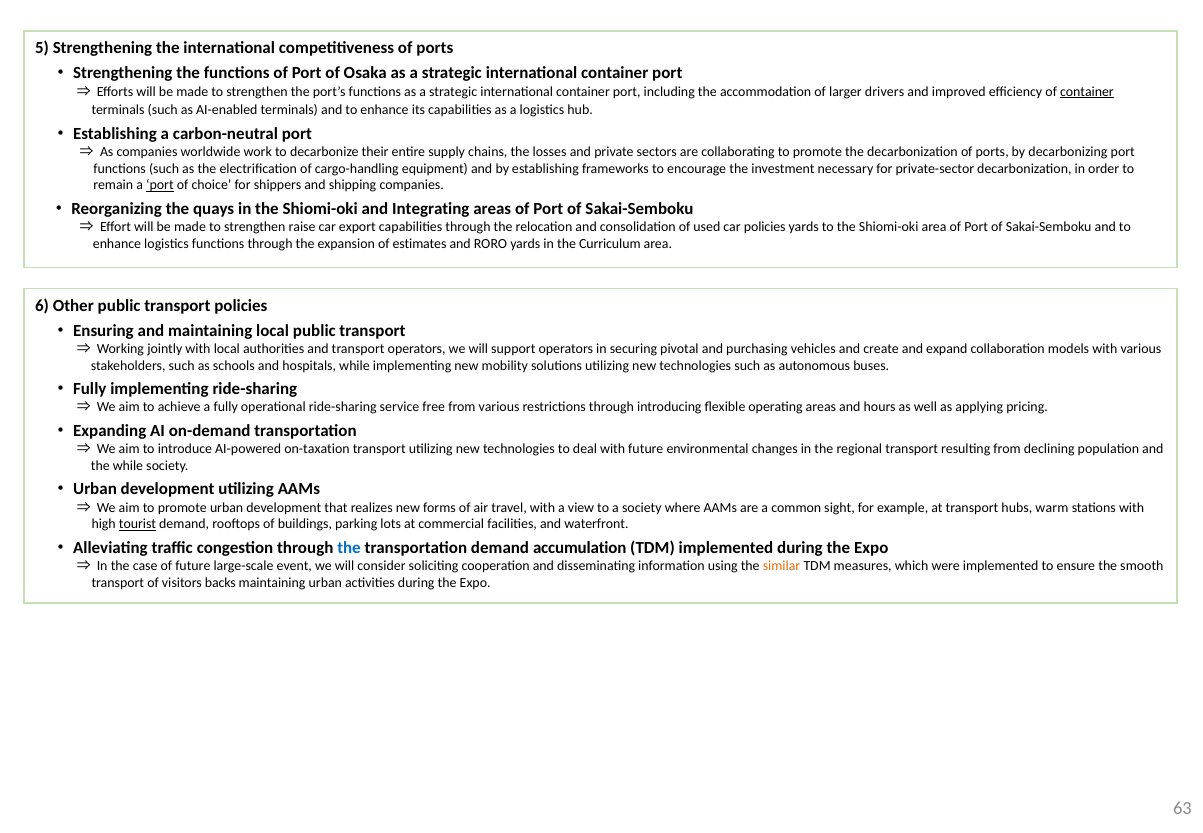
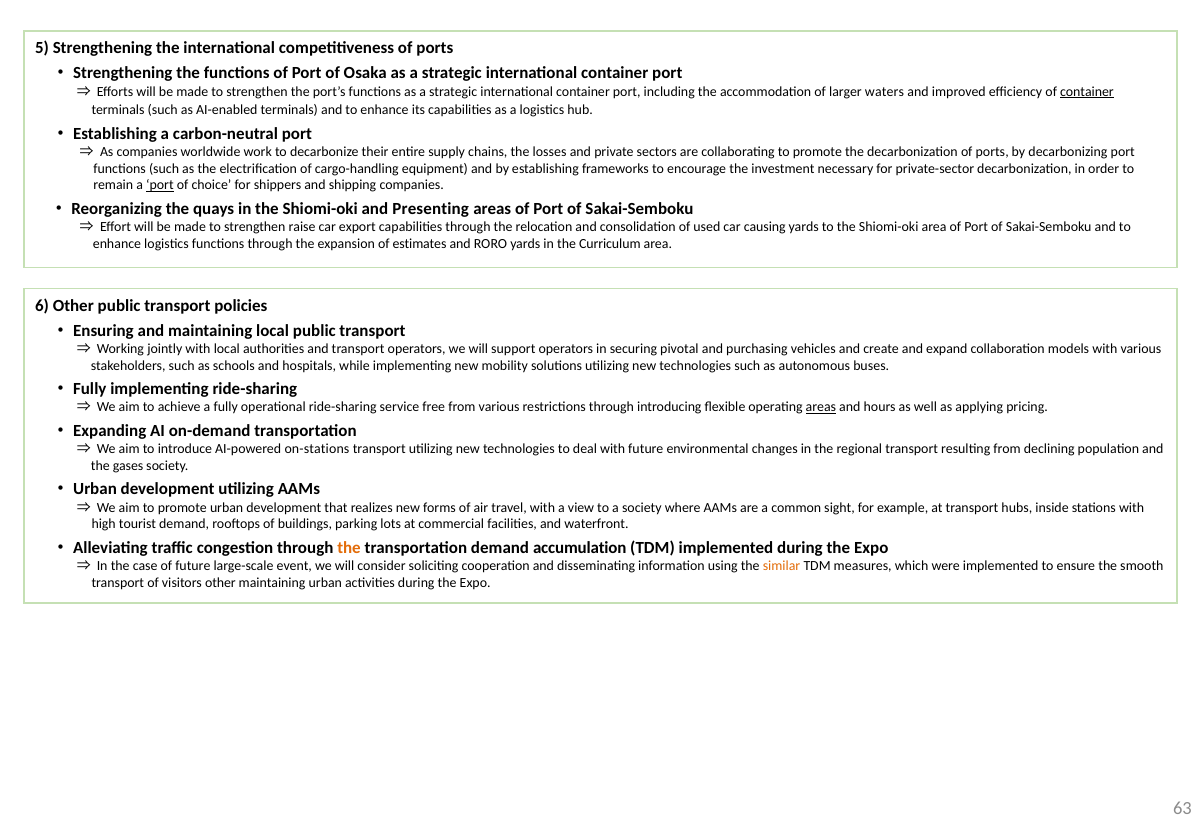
drivers: drivers -> waters (885, 91)
Integrating: Integrating -> Presenting (431, 208)
car policies: policies -> causing (765, 227)
areas underline: none -> present (821, 407)
on-taxation: on-taxation -> on-stations (317, 449)
the while: while -> gases (128, 466)
warm: warm -> inside (1052, 507)
tourist underline: present -> none (138, 524)
the colour: blue -> orange (349, 547)
visitors backs: backs -> other (220, 582)
